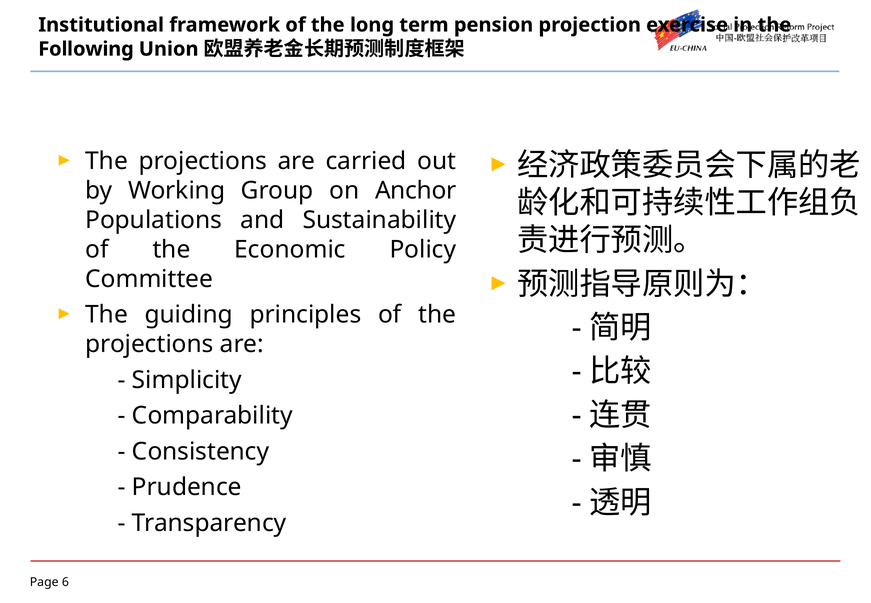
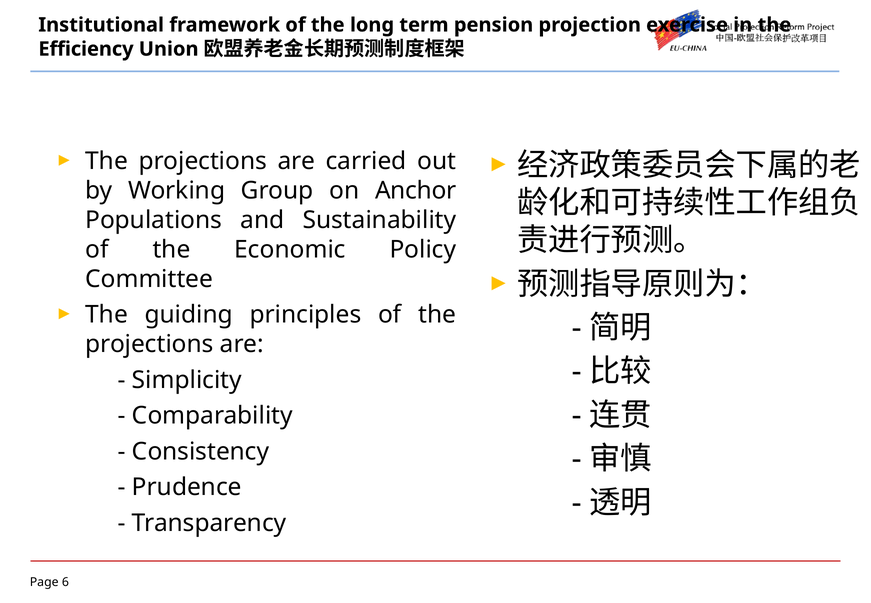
Following: Following -> Efficiency (86, 49)
